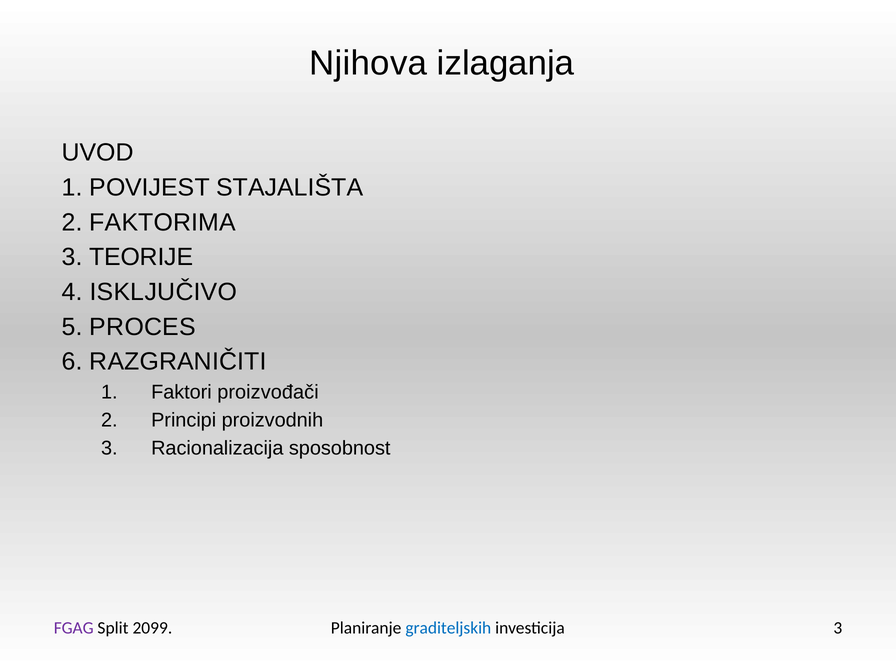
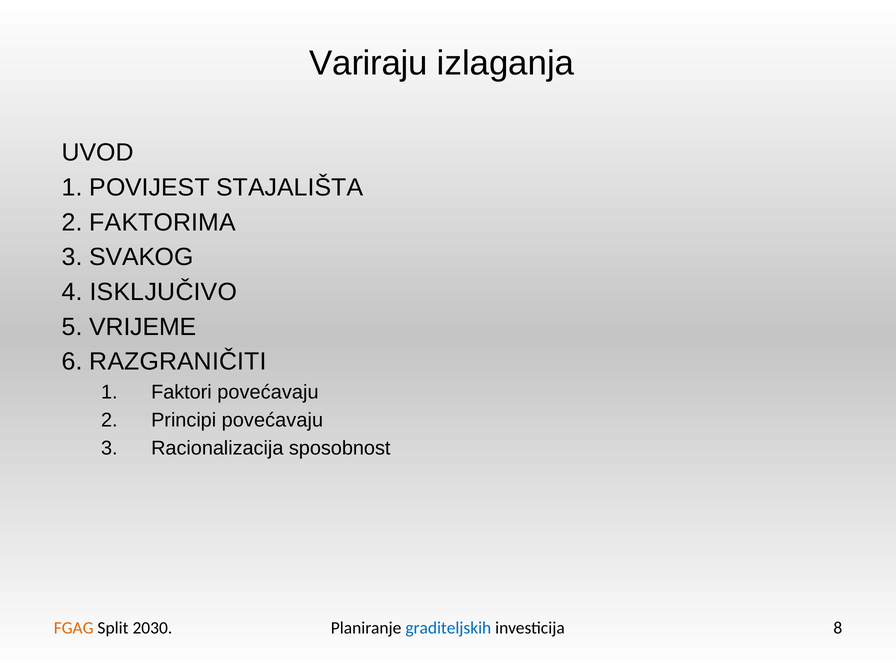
Njihova: Njihova -> Variraju (369, 63)
TEORIJE: TEORIJE -> SVAKOG (141, 257)
PROCES: PROCES -> VRIJEME (143, 327)
Faktori proizvođači: proizvođači -> povećavaju (268, 392)
Principi proizvodnih: proizvodnih -> povećavaju (272, 420)
FGAG colour: purple -> orange (74, 628)
2099: 2099 -> 2030 (152, 628)
investicija 3: 3 -> 8 (838, 628)
